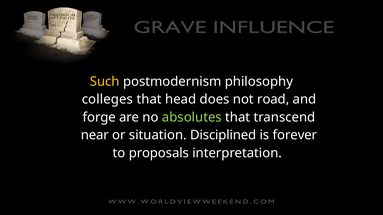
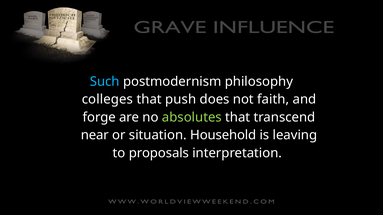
Such colour: yellow -> light blue (105, 82)
head: head -> push (181, 100)
road: road -> faith (273, 100)
Disciplined: Disciplined -> Household (223, 135)
forever: forever -> leaving (295, 135)
